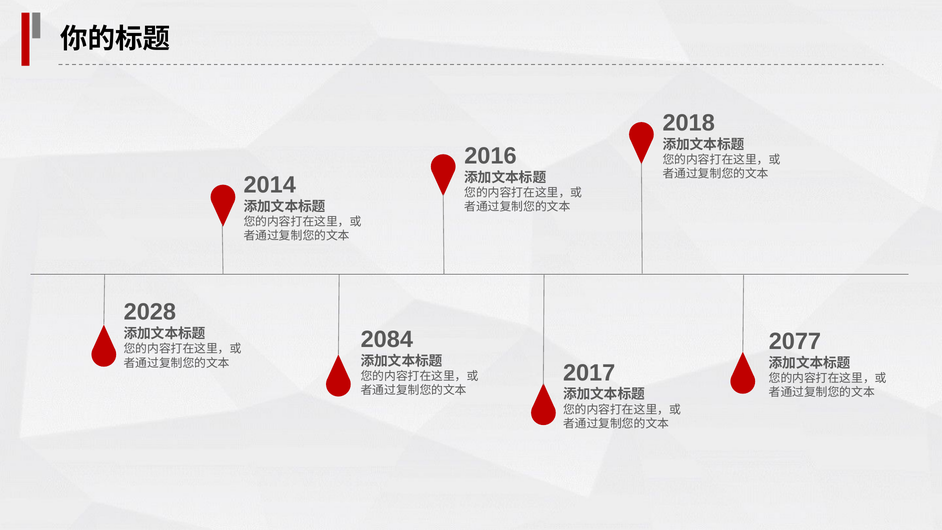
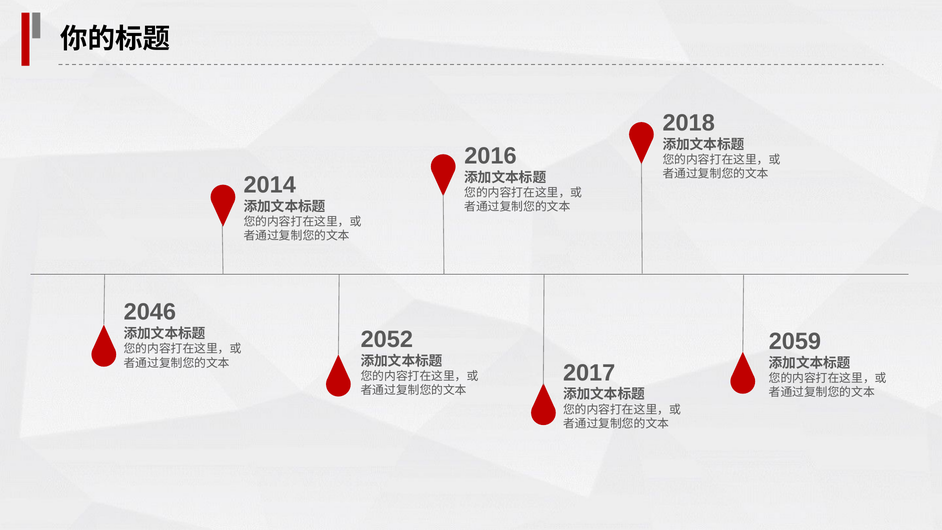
2028: 2028 -> 2046 (150, 312)
2084: 2084 -> 2052 (387, 339)
2077: 2077 -> 2059 (795, 341)
